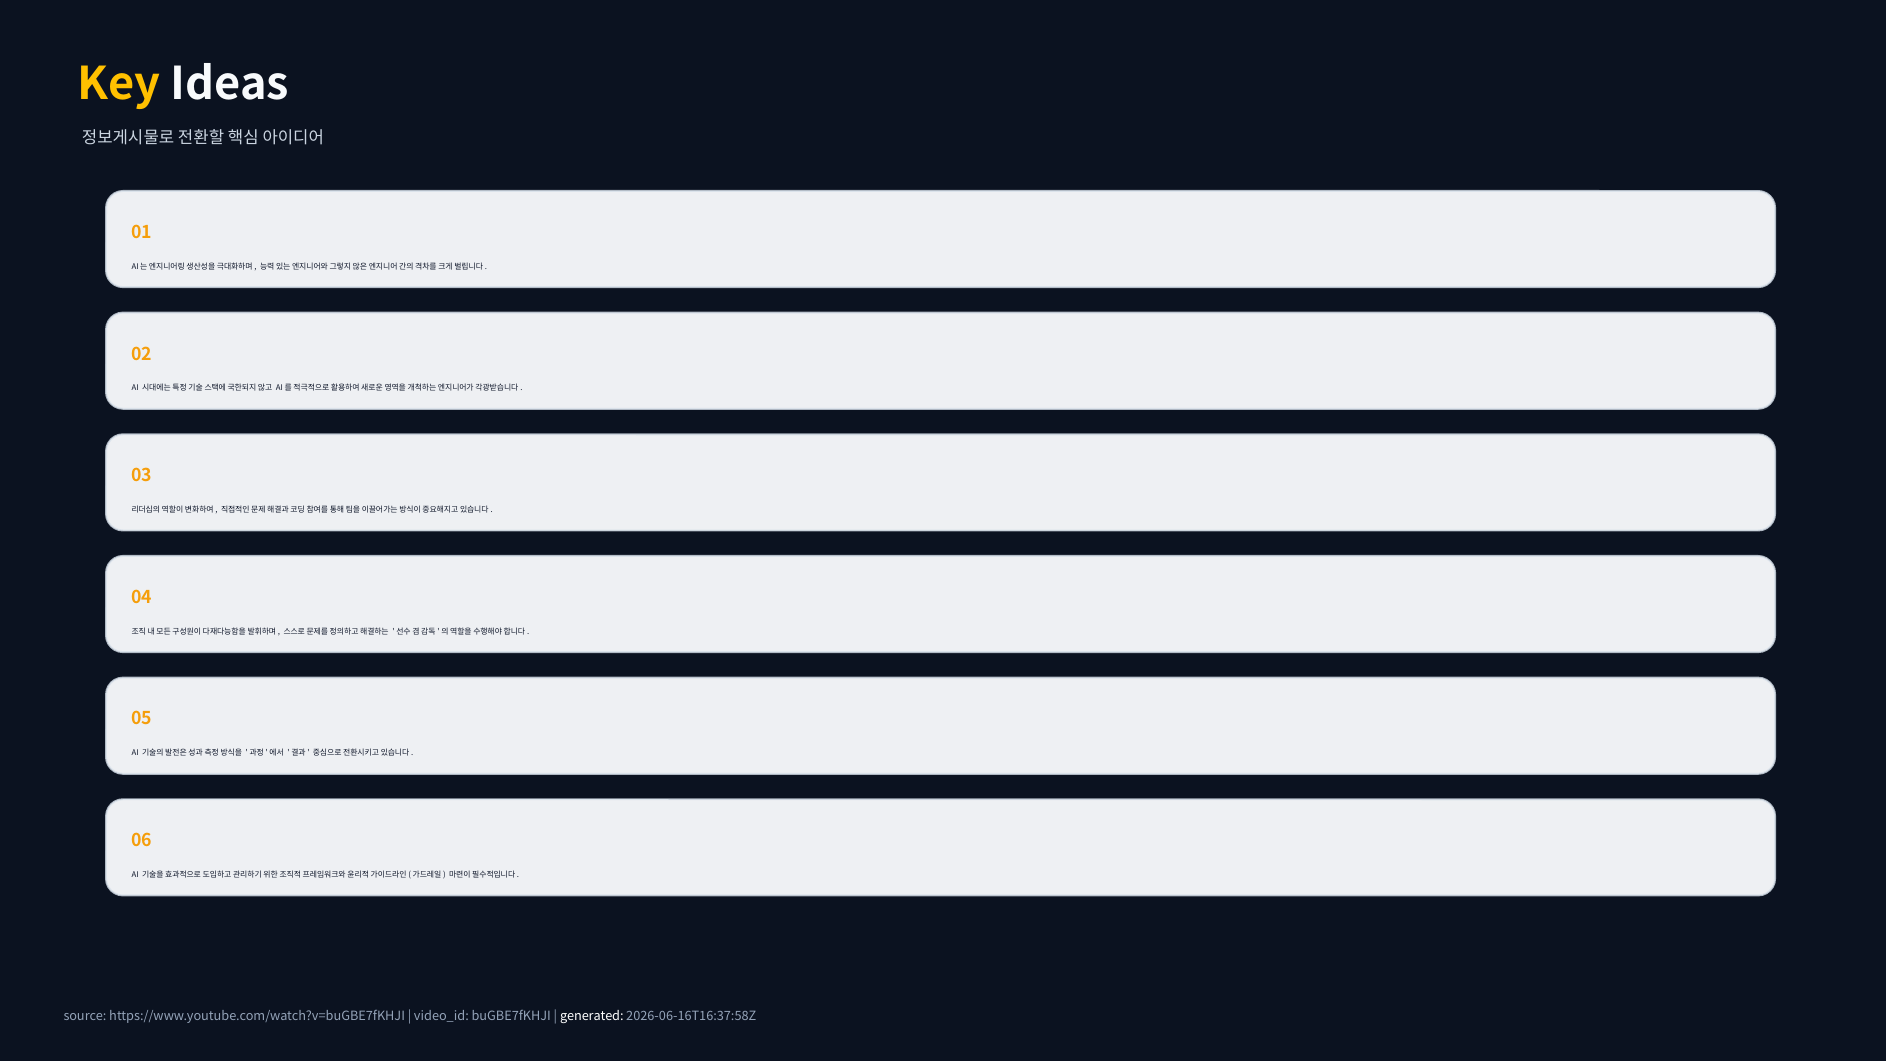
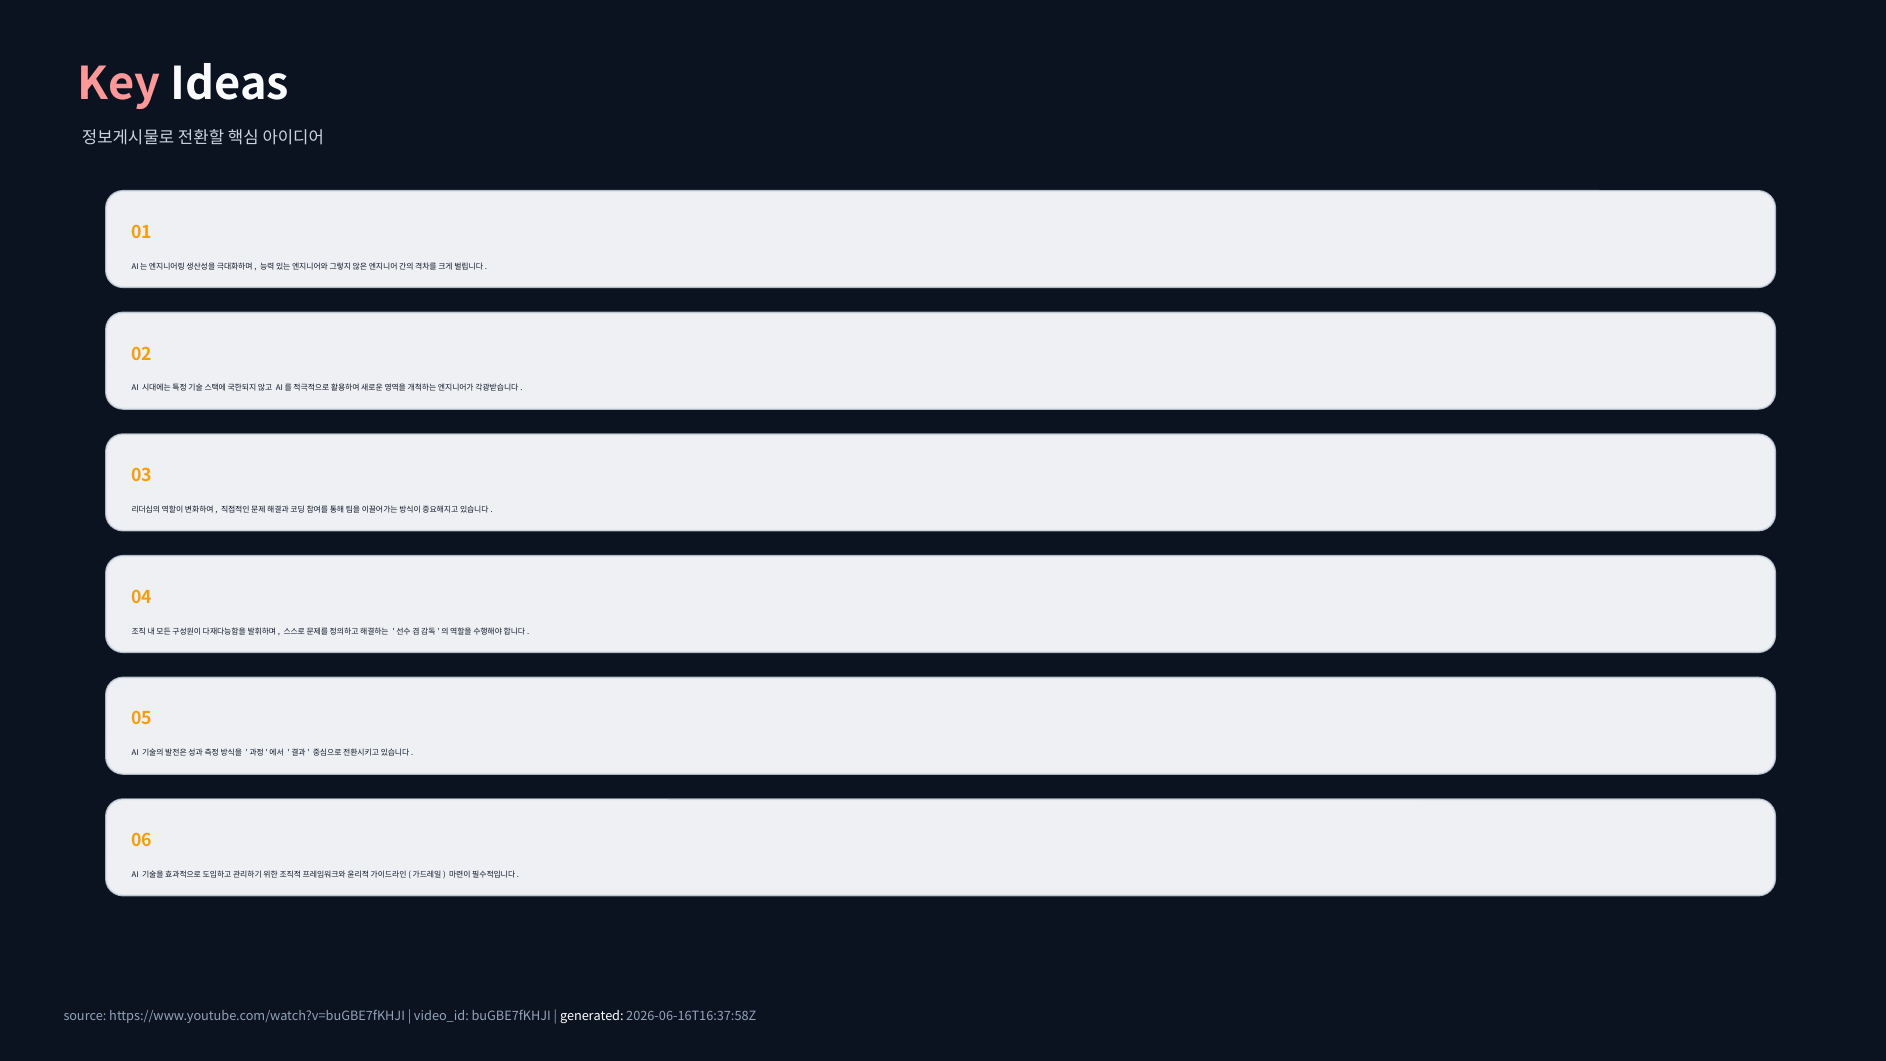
Key colour: yellow -> pink (119, 84)
